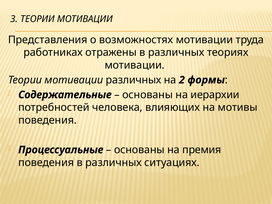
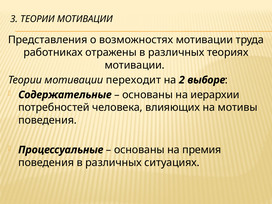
мотивации различных: различных -> переходит (133, 80)
формы: формы -> выборе (206, 80)
